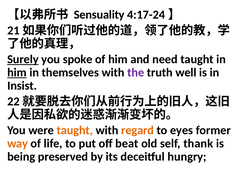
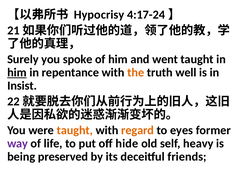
Sensuality: Sensuality -> Hypocrisy (99, 15)
Surely underline: present -> none (23, 59)
need: need -> went (165, 59)
themselves: themselves -> repentance (70, 72)
the colour: purple -> orange (136, 72)
way colour: orange -> purple (18, 143)
beat: beat -> hide (127, 143)
thank: thank -> heavy (198, 143)
hungry: hungry -> friends (187, 157)
